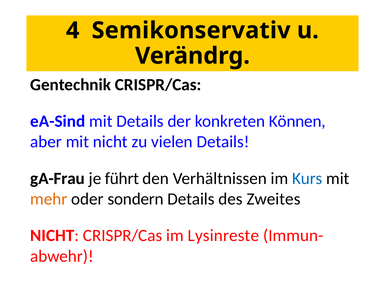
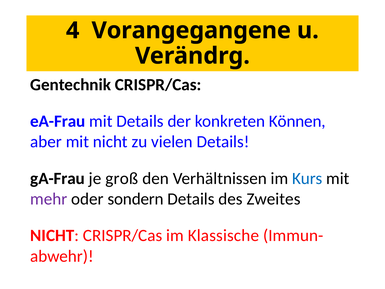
Semikonservativ: Semikonservativ -> Vorangegangene (191, 30)
eA-Sind: eA-Sind -> eA-Frau (58, 121)
führt: führt -> groß (122, 178)
mehr colour: orange -> purple (49, 199)
Lysinreste: Lysinreste -> Klassische (223, 235)
